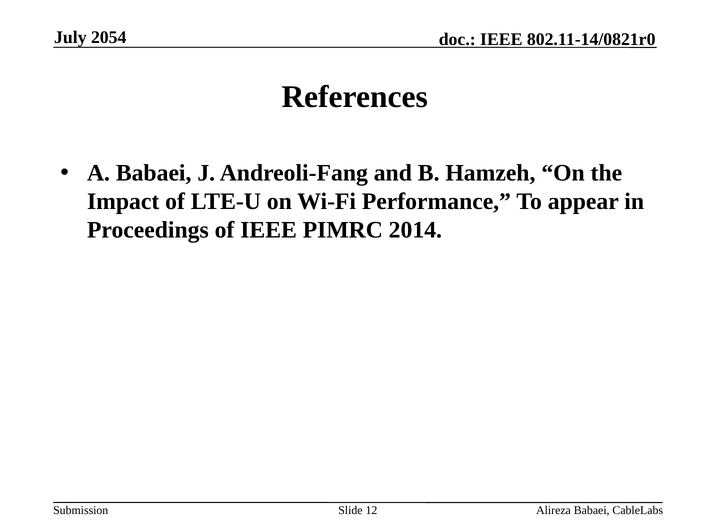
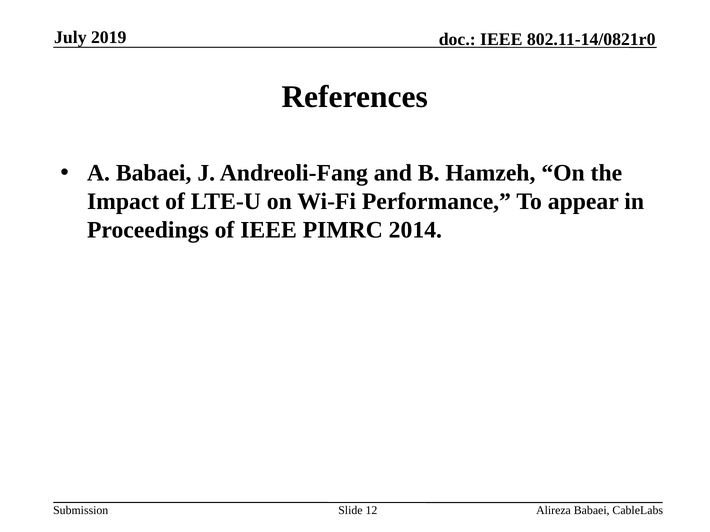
2054: 2054 -> 2019 (109, 38)
